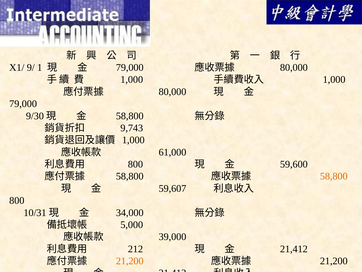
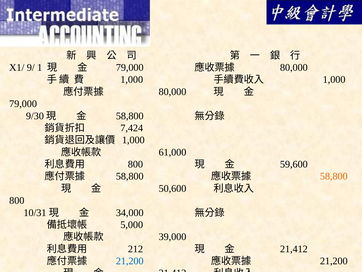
9,743: 9,743 -> 7,424 (132, 128)
59,607: 59,607 -> 50,600 (172, 188)
21,200 colour: orange -> blue (130, 261)
